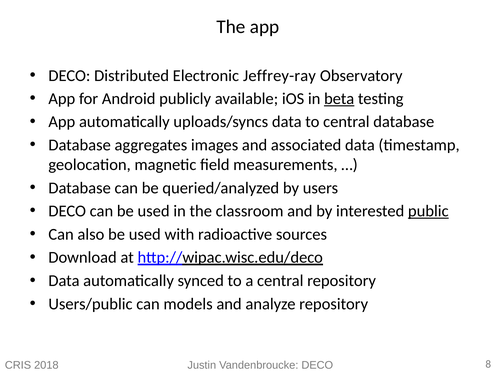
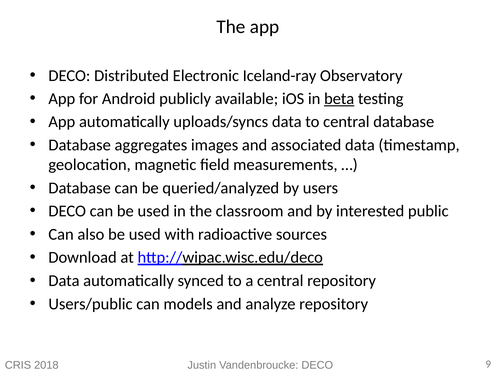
Jeffrey-ray: Jeffrey-ray -> Iceland-ray (280, 76)
public underline: present -> none (428, 211)
8: 8 -> 9 (488, 364)
